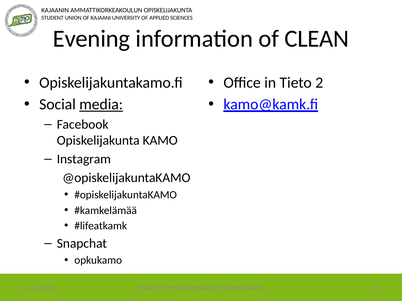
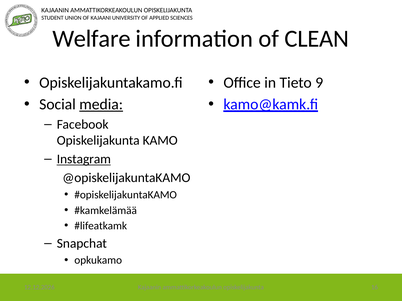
Evening: Evening -> Welfare (91, 39)
2: 2 -> 9 (319, 83)
Instagram underline: none -> present (84, 159)
